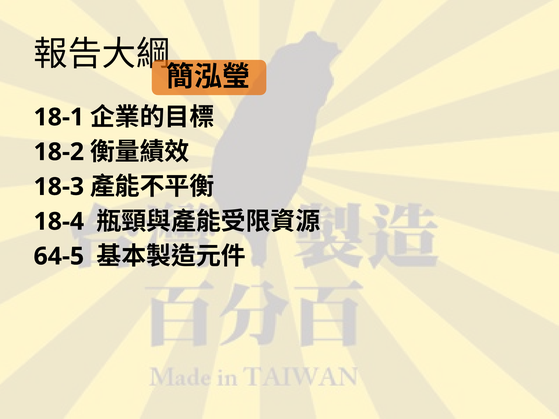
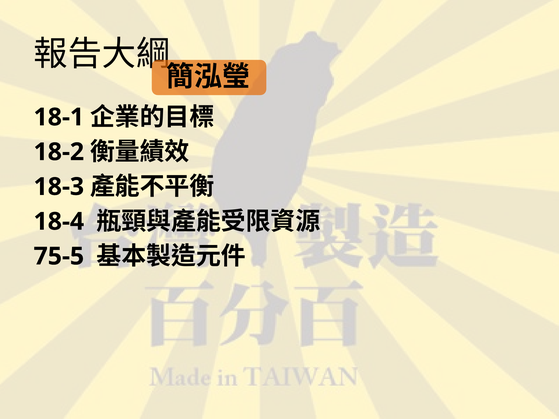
64-5: 64-5 -> 75-5 (59, 256)
